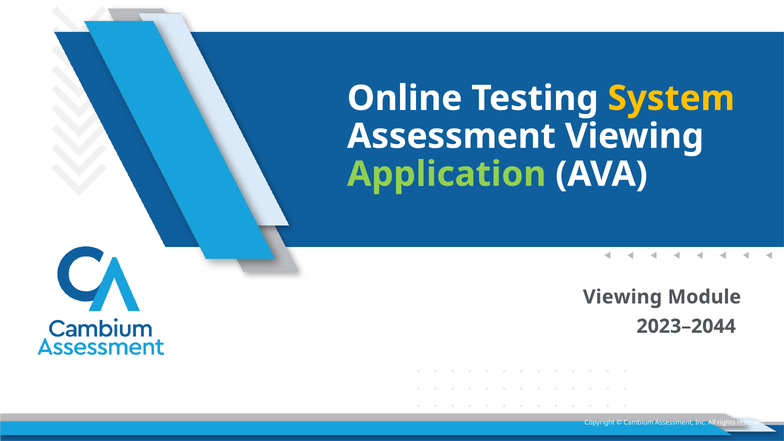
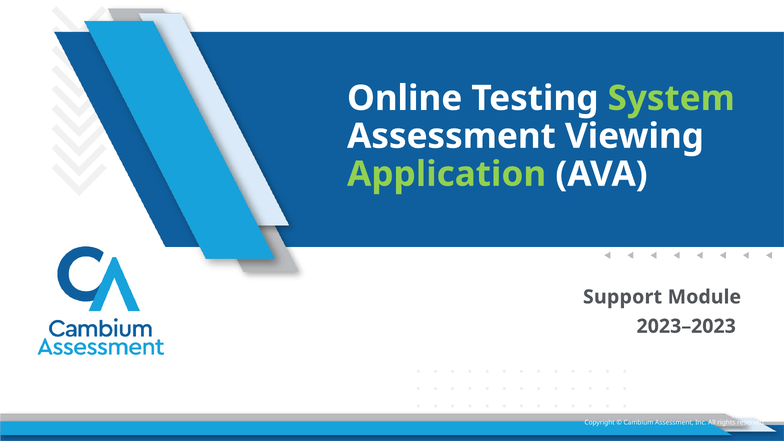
System colour: yellow -> light green (671, 98)
Viewing: Viewing -> Support (622, 297)
2023–2044: 2023–2044 -> 2023–2023 (686, 326)
